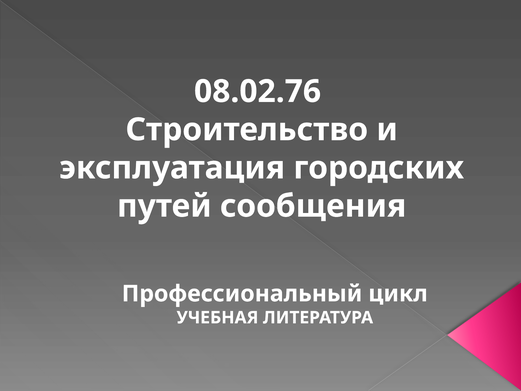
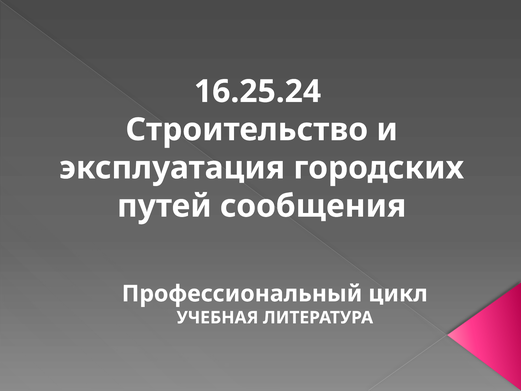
08.02.76: 08.02.76 -> 16.25.24 (258, 91)
